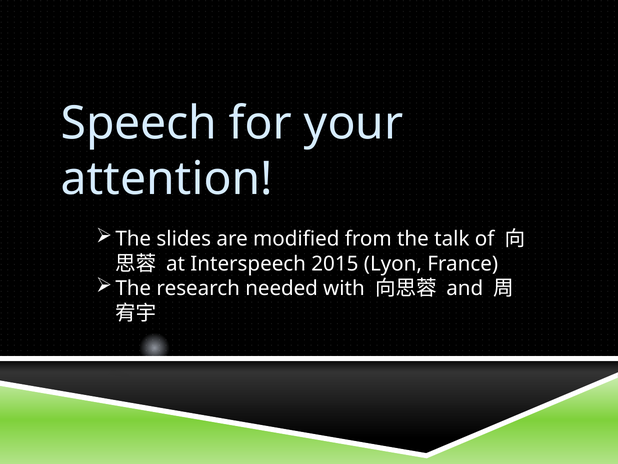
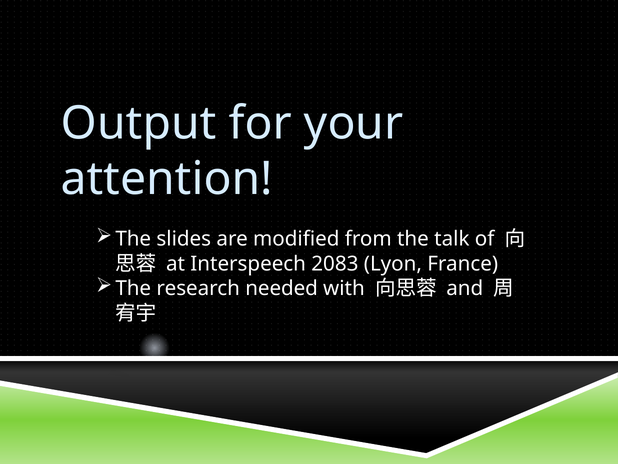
Speech: Speech -> Output (139, 123)
2015: 2015 -> 2083 (335, 264)
